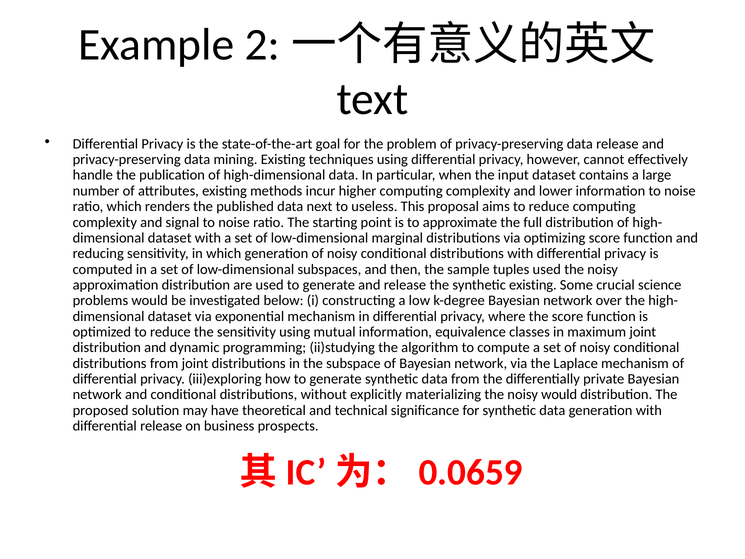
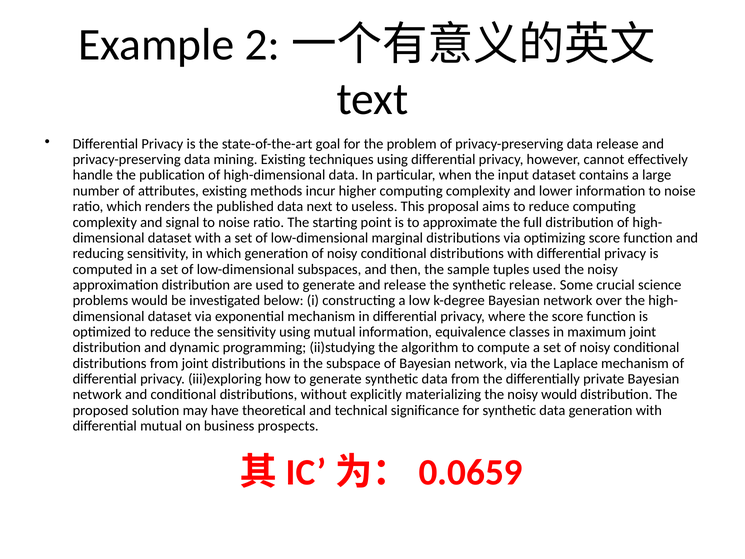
synthetic existing: existing -> release (533, 285)
differential release: release -> mutual (161, 426)
